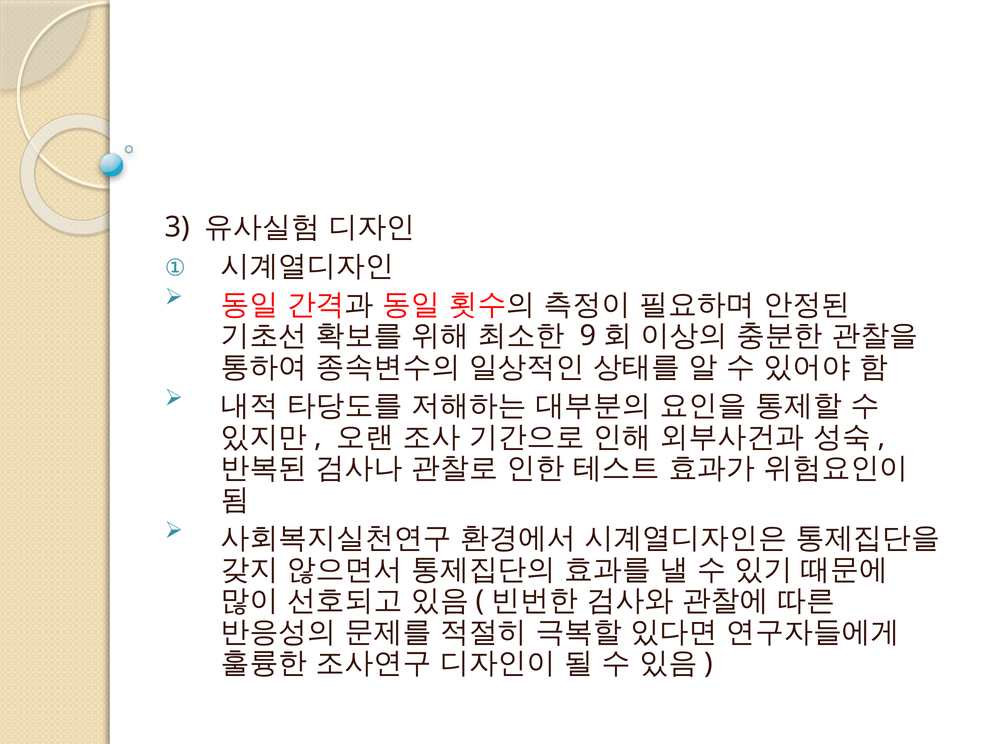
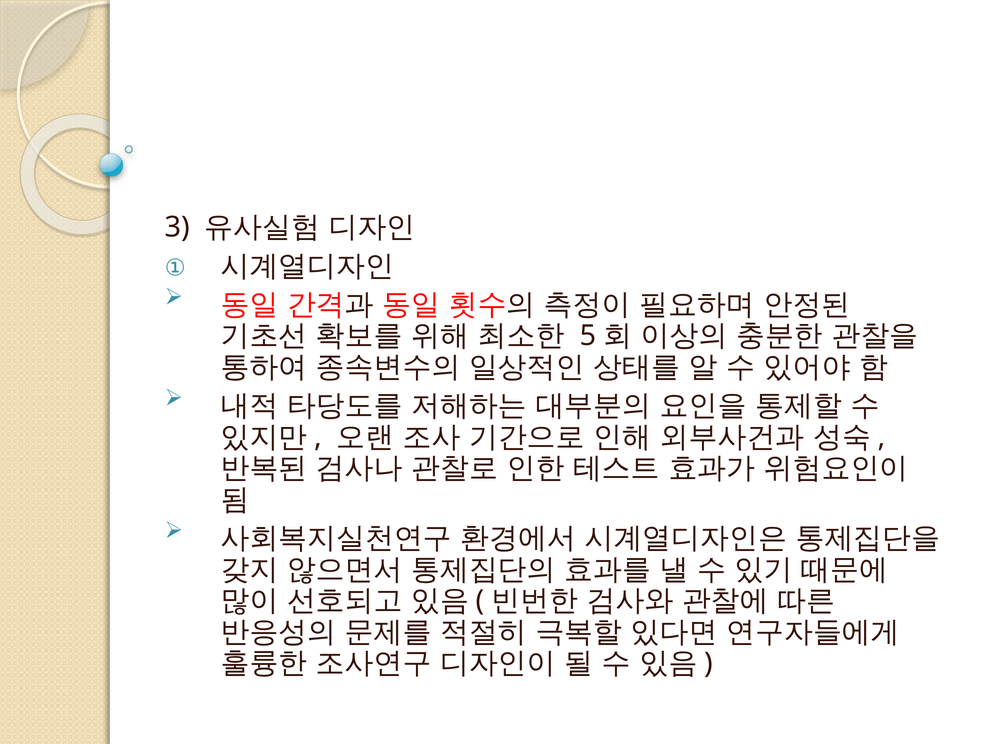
9: 9 -> 5 (588, 336)
